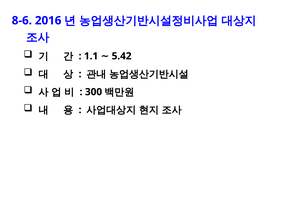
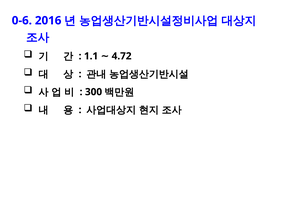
8-6: 8-6 -> 0-6 (22, 20)
5.42: 5.42 -> 4.72 (122, 56)
